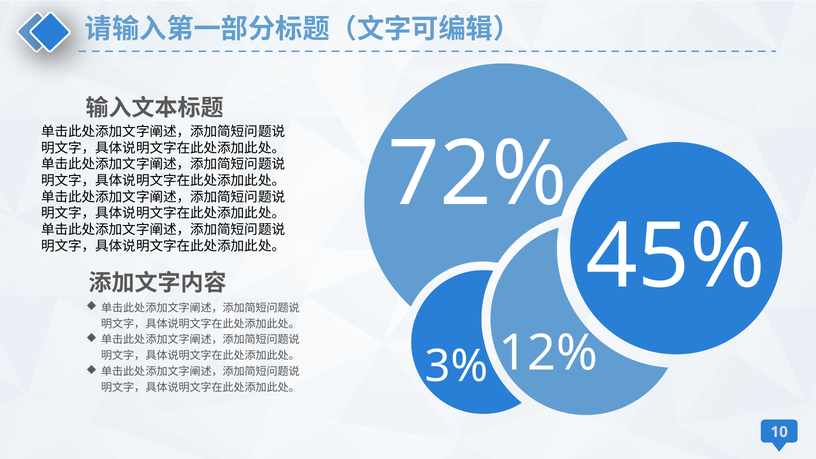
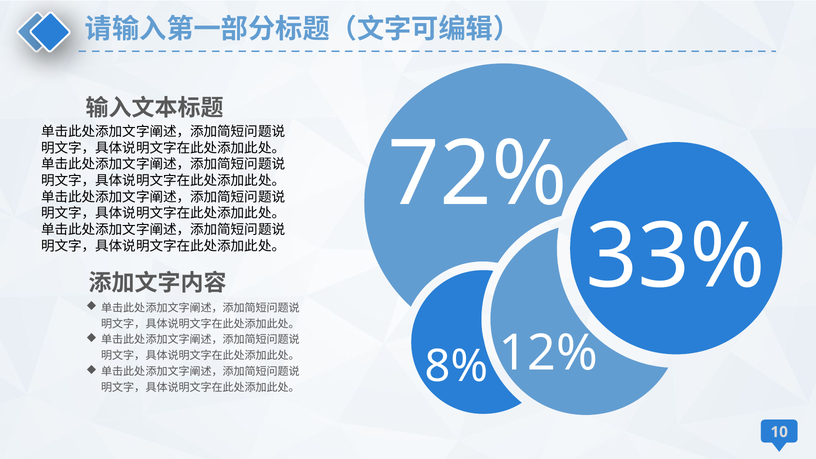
45%: 45% -> 33% (676, 257)
3%: 3% -> 8% (456, 366)
